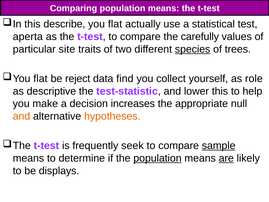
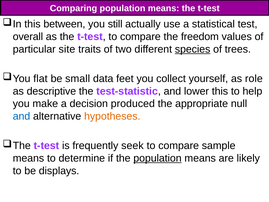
describe: describe -> between (64, 24)
you flat: flat -> still (115, 24)
aperta: aperta -> overall (28, 37)
carefully: carefully -> freedom (200, 37)
reject: reject -> small (78, 78)
find: find -> feet (125, 78)
increases: increases -> produced (133, 104)
and colour: orange -> blue (21, 116)
sample underline: present -> none (219, 145)
are underline: present -> none (226, 158)
